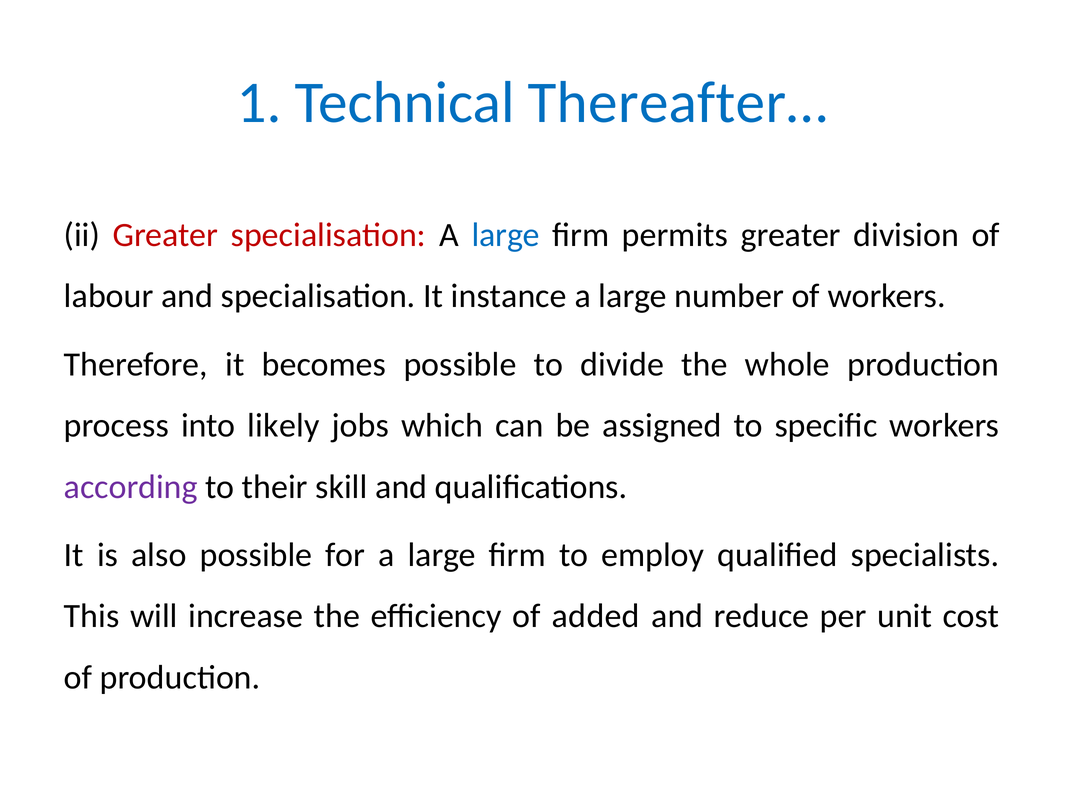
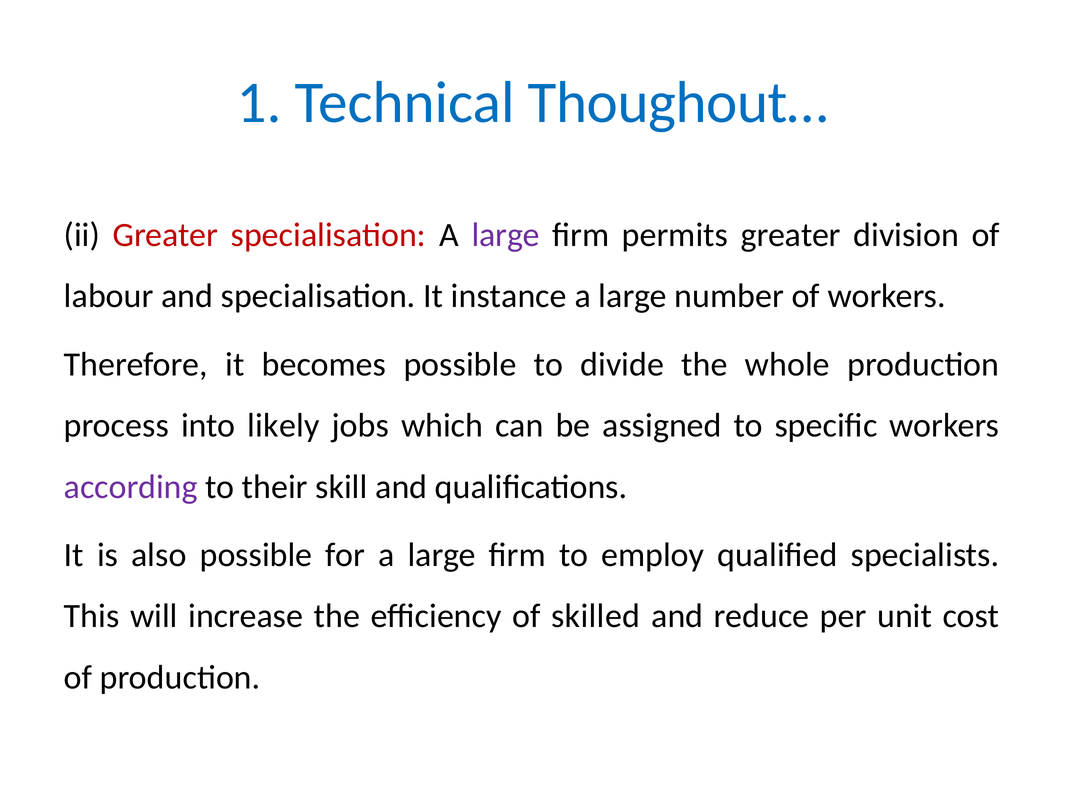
Thereafter…: Thereafter… -> Thoughout… (678, 103)
large colour: blue -> purple (506, 235)
added: added -> skilled (596, 616)
